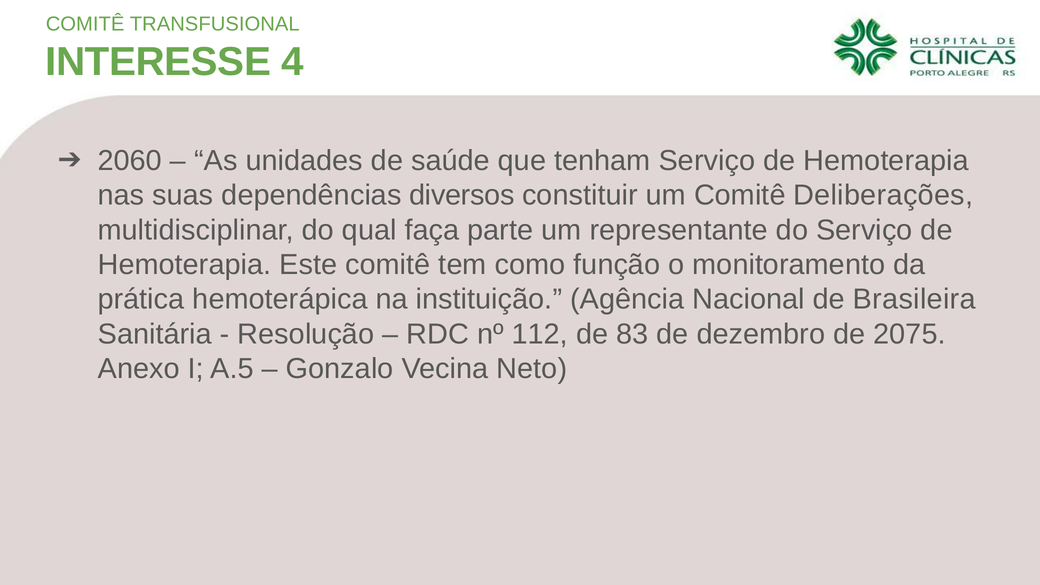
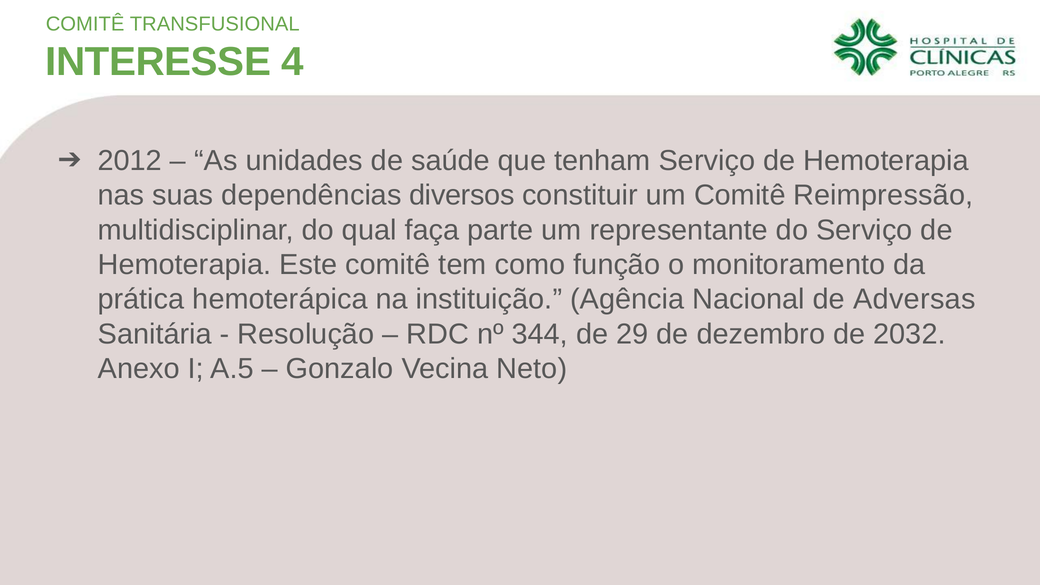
2060: 2060 -> 2012 (130, 161)
Deliberações: Deliberações -> Reimpressão (883, 196)
Brasileira: Brasileira -> Adversas (914, 300)
112: 112 -> 344 (540, 334)
83: 83 -> 29 (632, 334)
2075: 2075 -> 2032 (909, 334)
